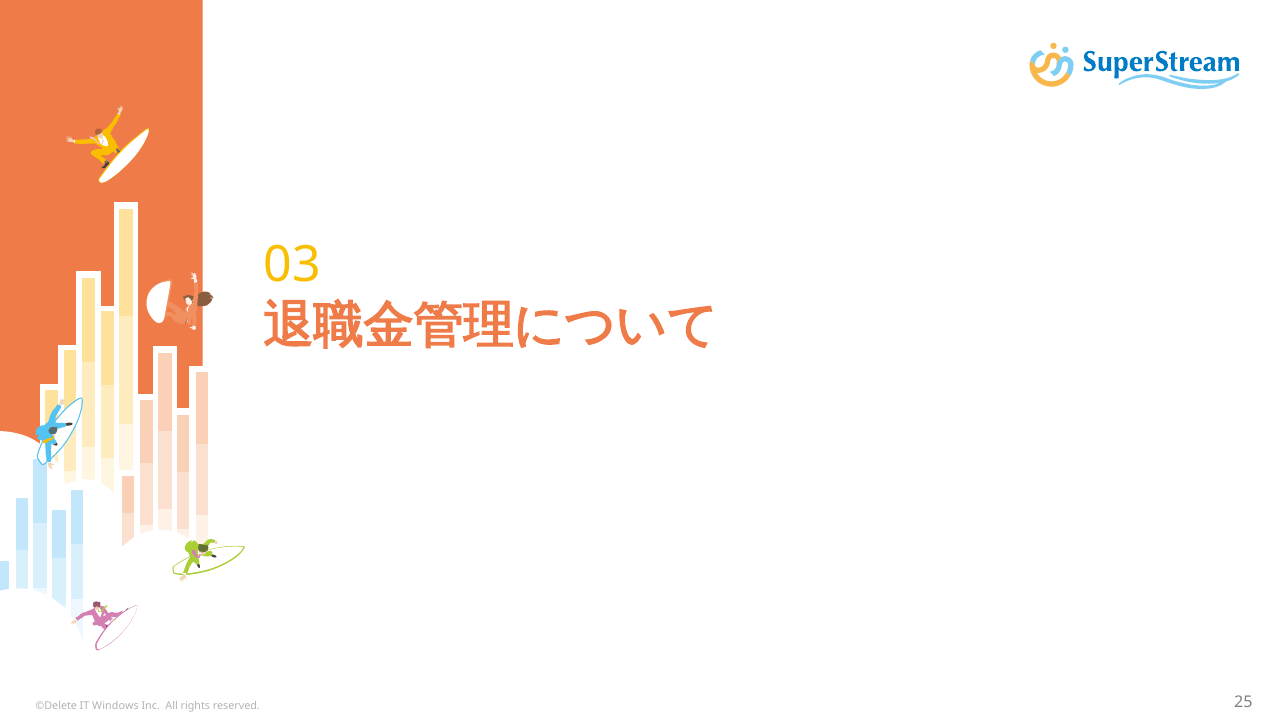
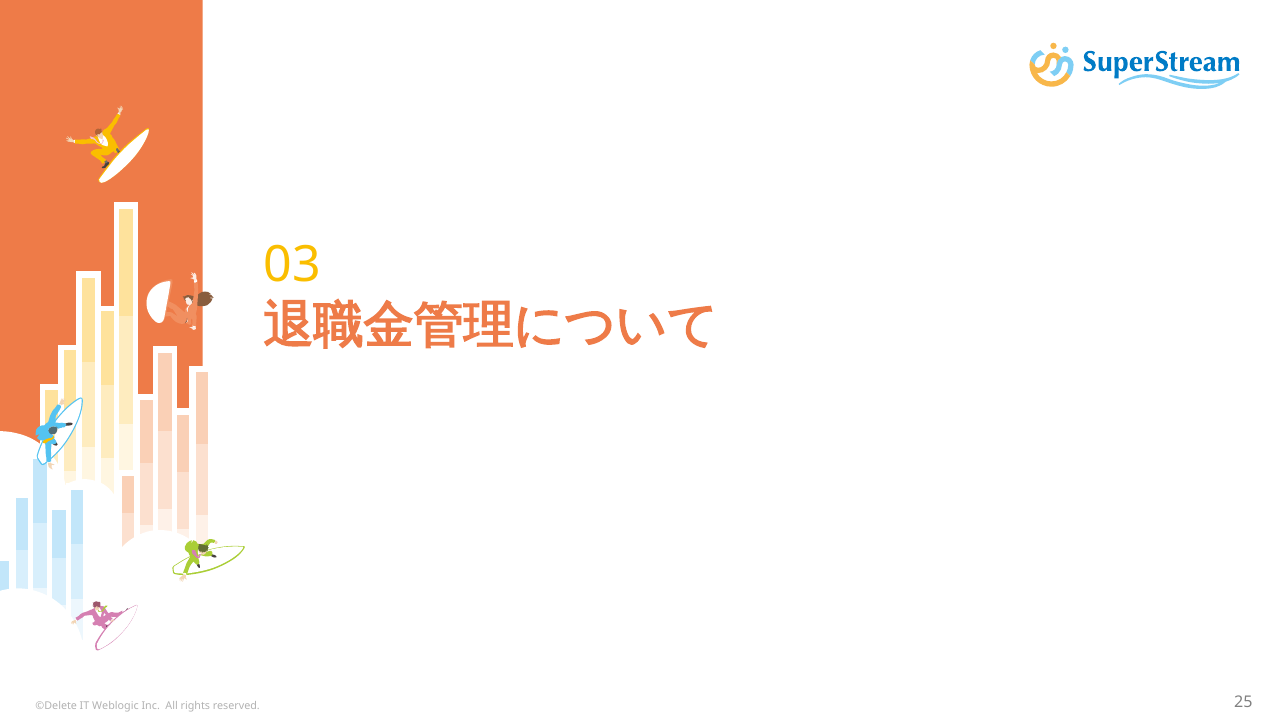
Windows: Windows -> Weblogic (116, 706)
